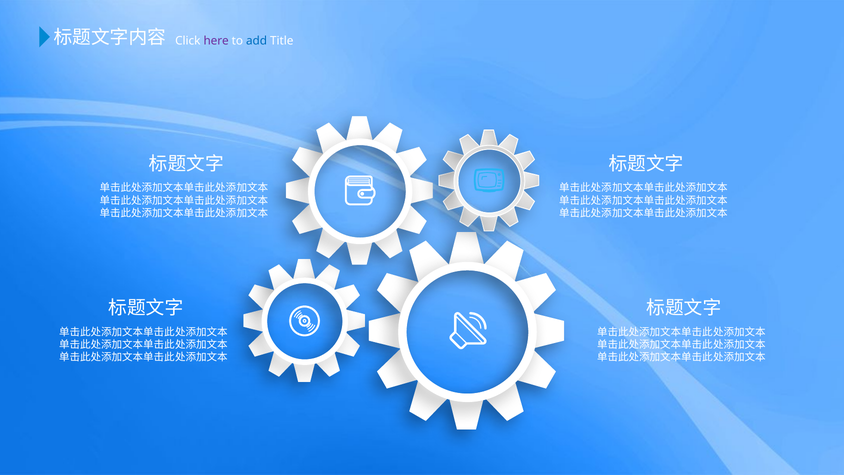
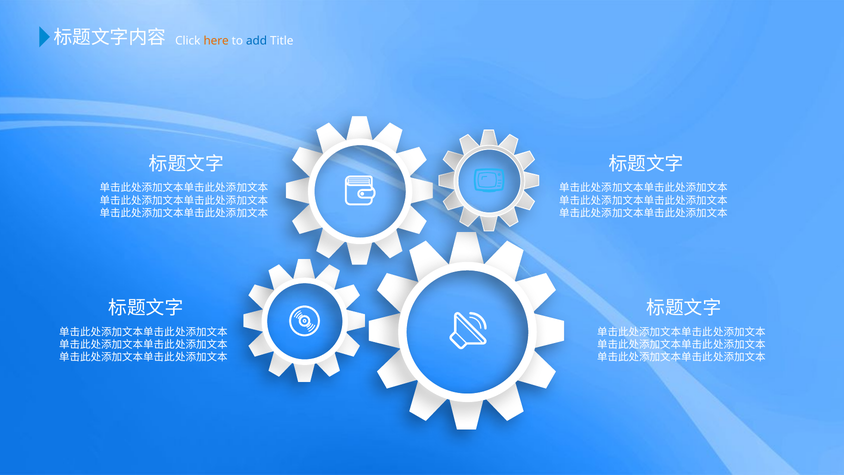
here colour: purple -> orange (216, 41)
